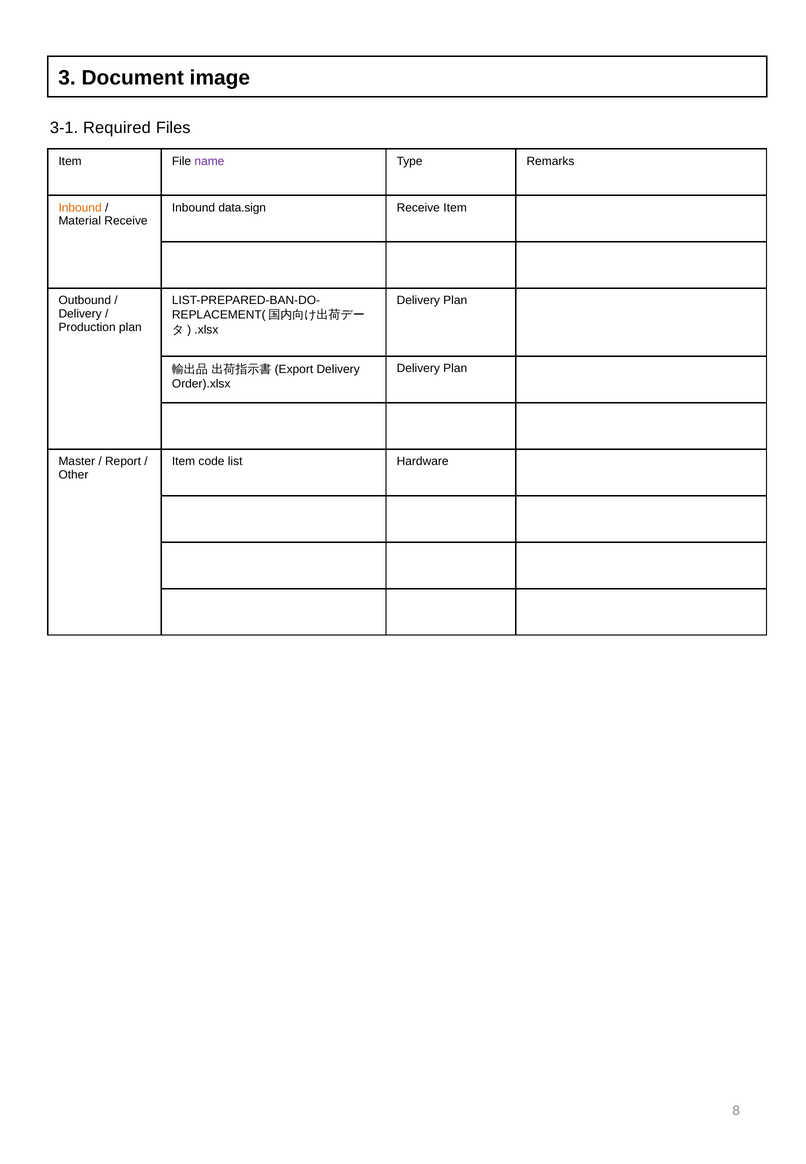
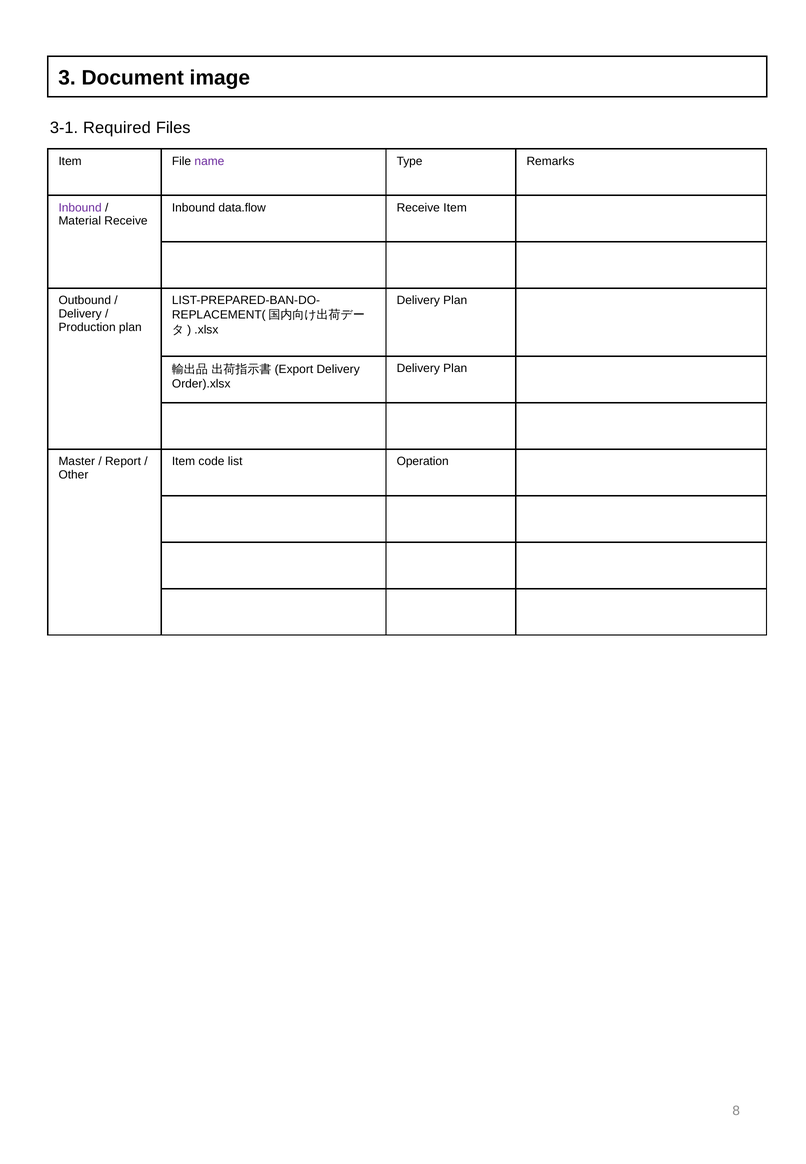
Inbound colour: orange -> purple (80, 208)
data.sign: data.sign -> data.flow (242, 208)
Hardware: Hardware -> Operation (423, 462)
